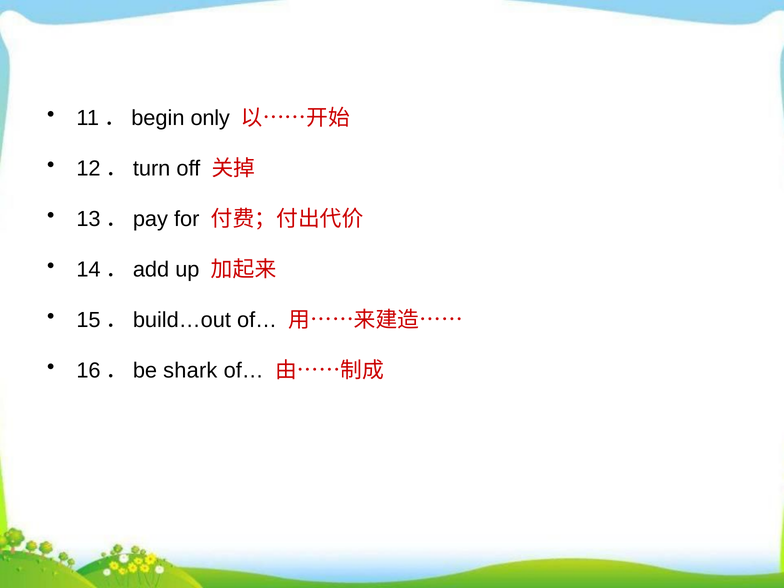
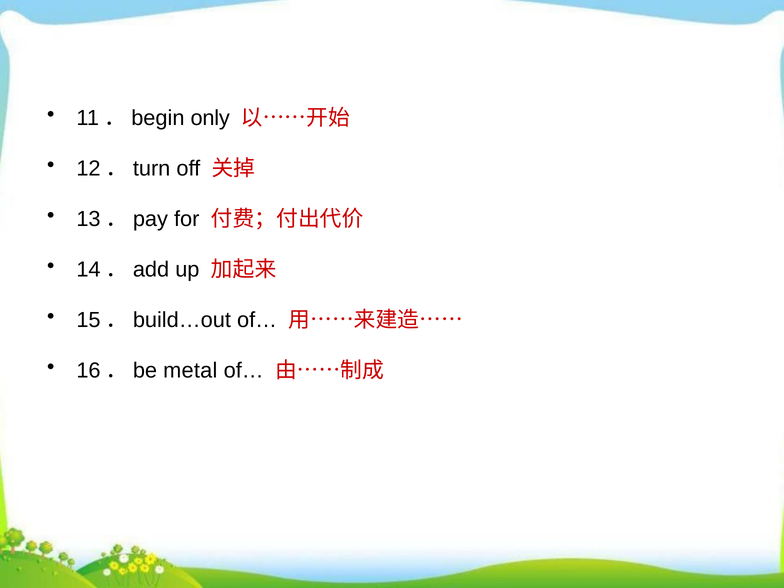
shark: shark -> metal (190, 371)
